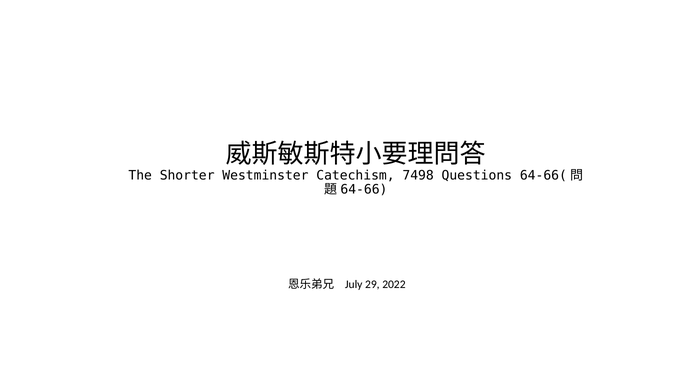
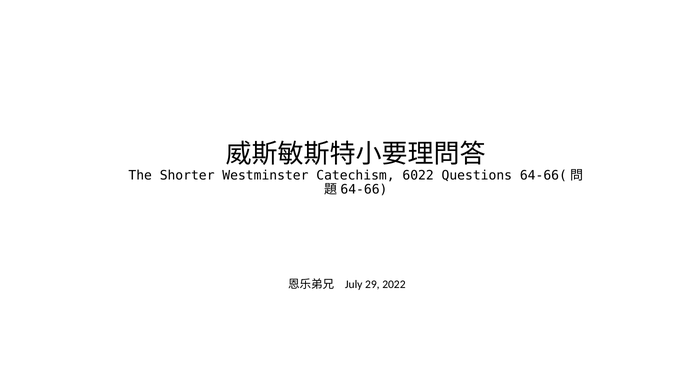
7498: 7498 -> 6022 (418, 176)
